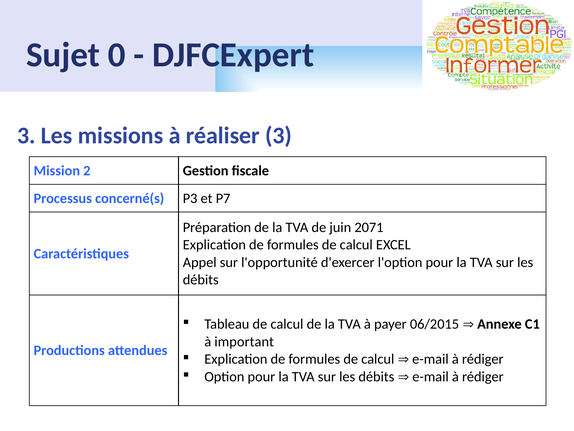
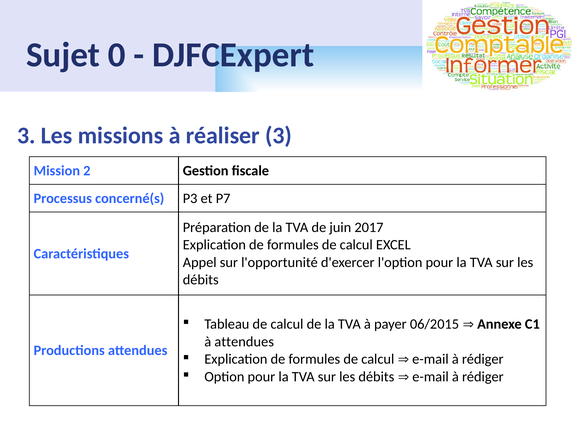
2071: 2071 -> 2017 (369, 227)
à important: important -> attendues (244, 341)
